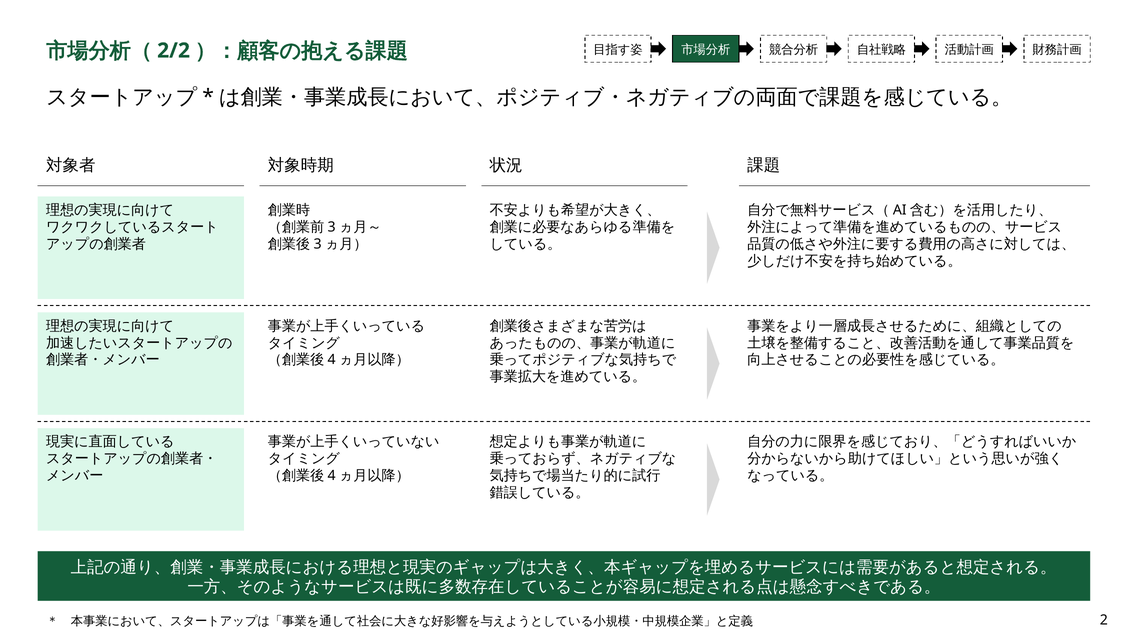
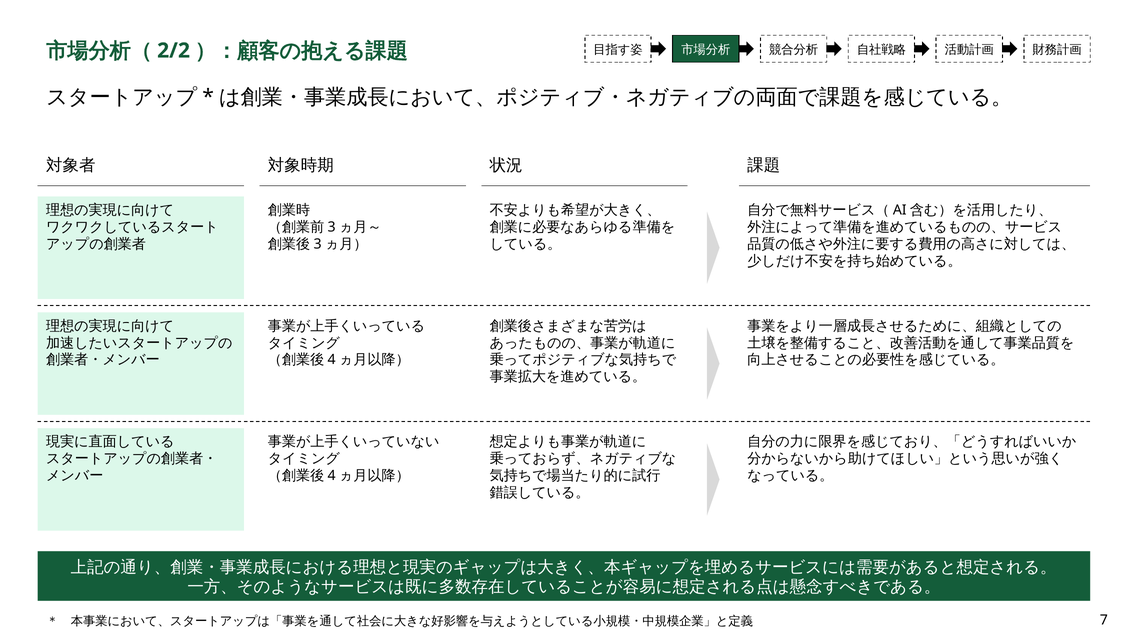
2: 2 -> 7 (1104, 619)
